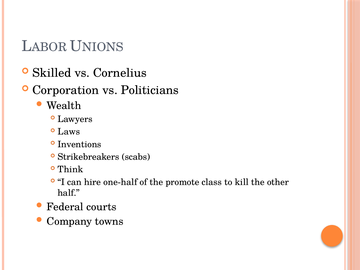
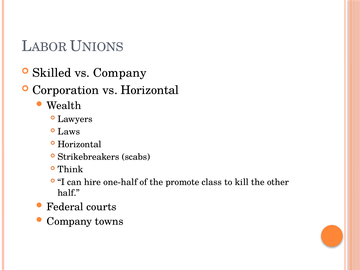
vs Cornelius: Cornelius -> Company (120, 73)
vs Politicians: Politicians -> Horizontal (150, 90)
Inventions: Inventions -> Horizontal (79, 144)
